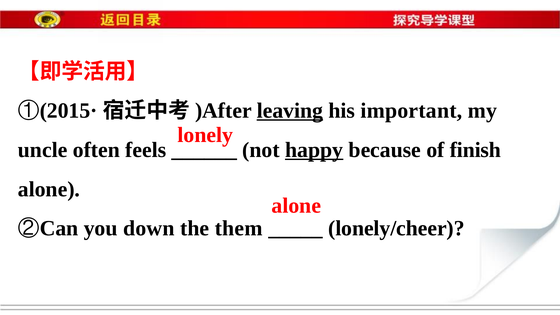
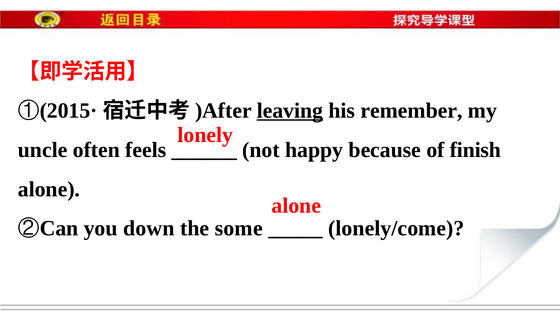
important: important -> remember (412, 111)
happy underline: present -> none (314, 150)
them: them -> some (239, 228)
lonely/cheer: lonely/cheer -> lonely/come (396, 228)
